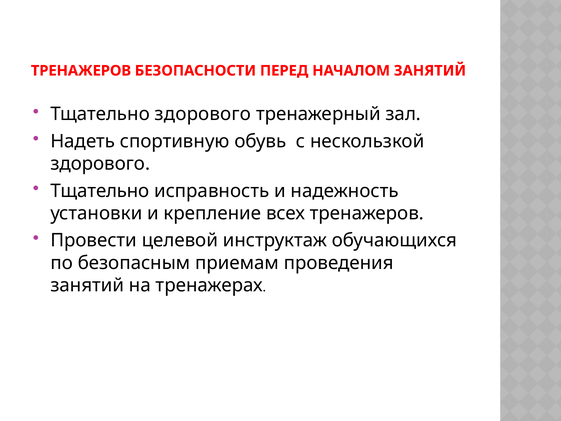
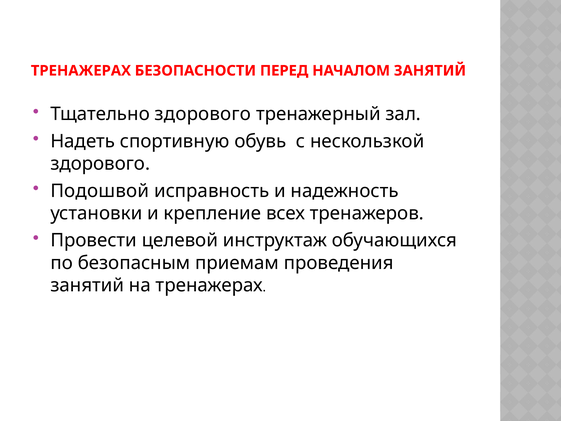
ТРЕНАЖЕРОВ: ТРЕНАЖЕРОВ -> ТРЕНАЖЕРАХ (81, 71)
Тщательно: Тщательно -> Подошвой (100, 191)
